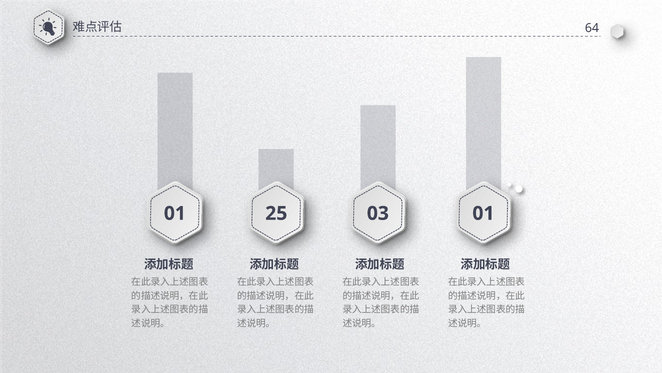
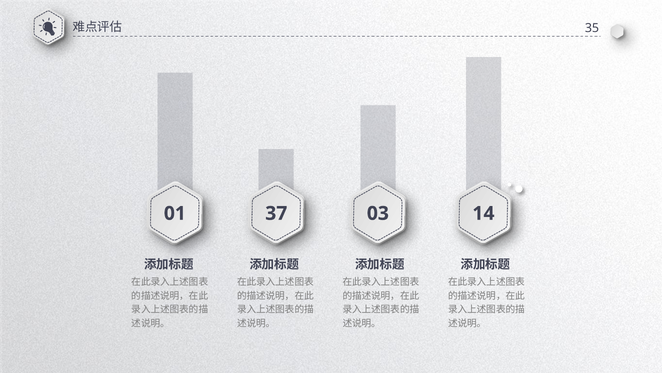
64: 64 -> 35 (592, 28)
25: 25 -> 37 (276, 213)
03 01: 01 -> 14 (483, 213)
